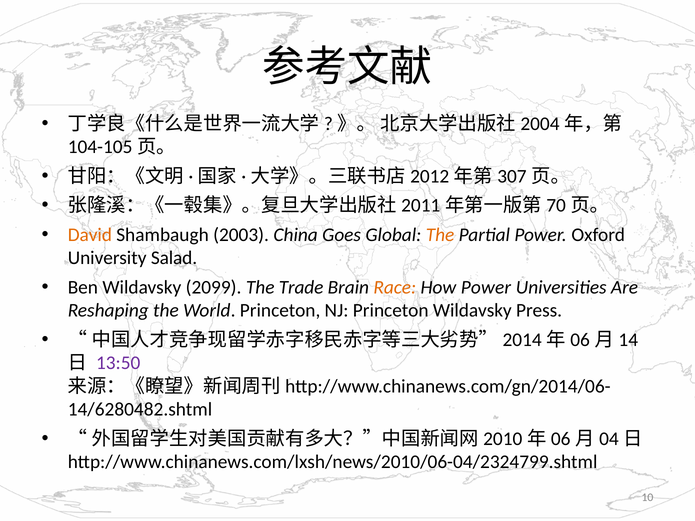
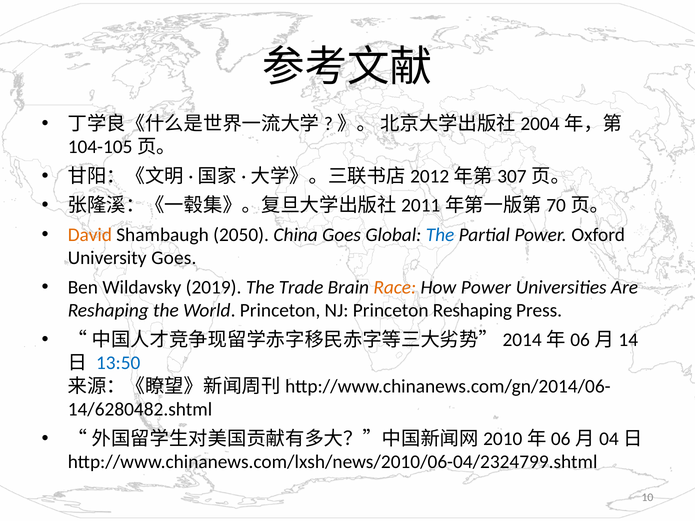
2003: 2003 -> 2050 (241, 235)
The colour: orange -> blue (440, 235)
University Salad: Salad -> Goes (174, 258)
2099: 2099 -> 2019 (214, 288)
Princeton Wildavsky: Wildavsky -> Reshaping (472, 311)
13:50 colour: purple -> blue (118, 363)
